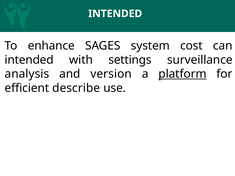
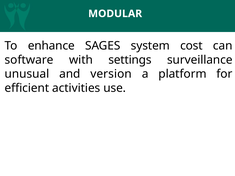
INTENDED: INTENDED -> MODULAR (115, 14)
intended: intended -> software (29, 60)
analysis: analysis -> unusual (27, 74)
platform underline: present -> none (182, 74)
describe: describe -> activities (76, 88)
